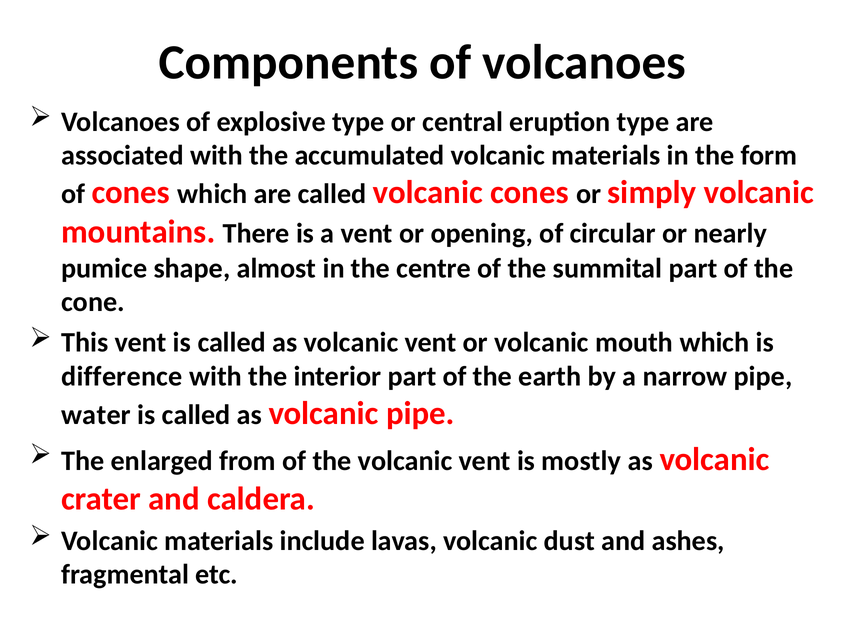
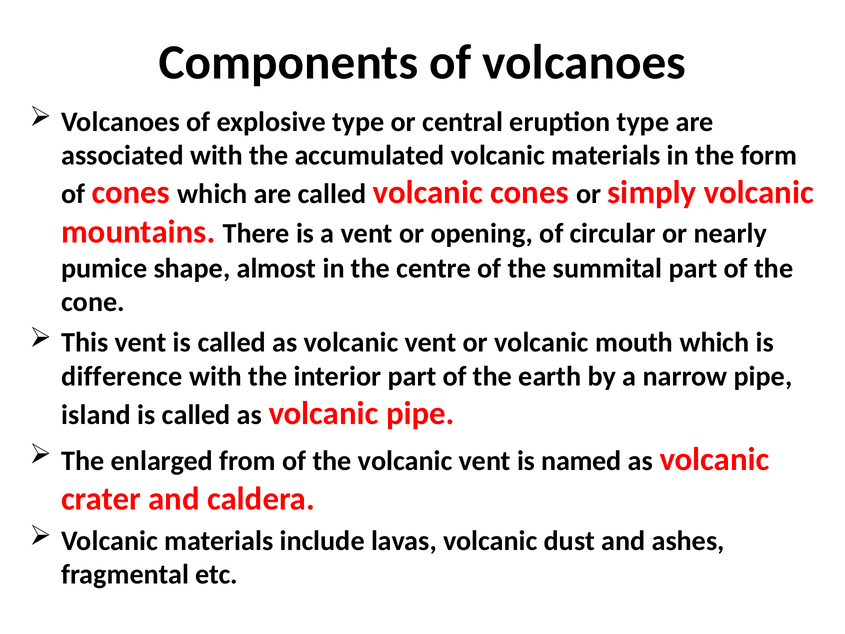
water: water -> island (96, 415)
mostly: mostly -> named (581, 461)
